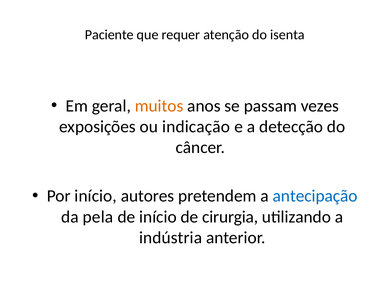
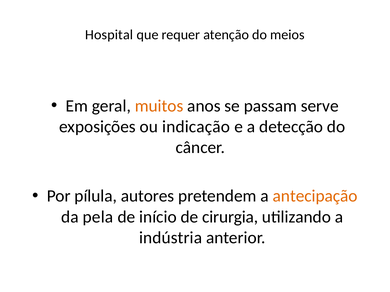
Paciente: Paciente -> Hospital (109, 35)
isenta: isenta -> meios (287, 35)
vezes: vezes -> serve (320, 106)
Por início: início -> pílula (96, 196)
antecipação colour: blue -> orange (315, 196)
